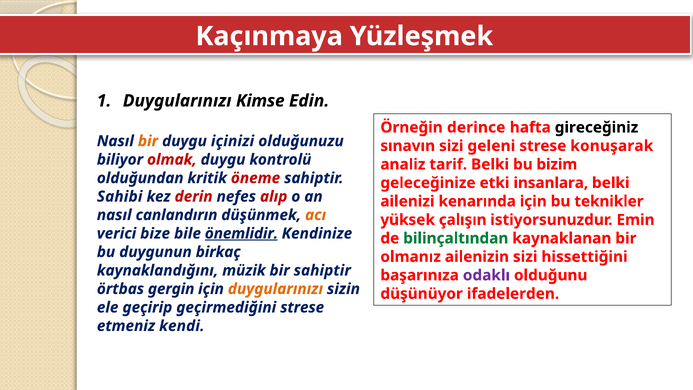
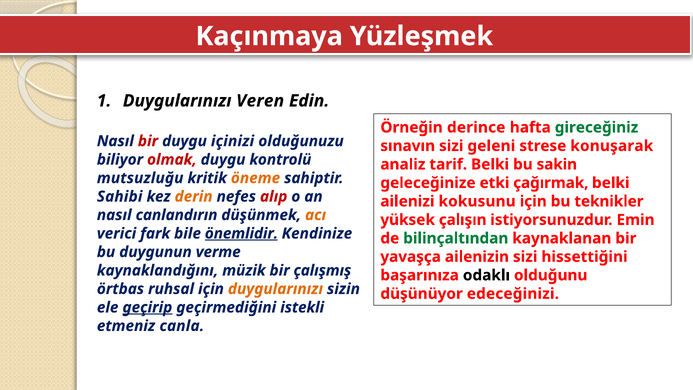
Kimse: Kimse -> Veren (260, 101)
gireceğiniz colour: black -> green (597, 127)
bir colour: orange -> red (148, 141)
bizim: bizim -> sakin (557, 164)
olduğundan: olduğundan -> mutsuzluğu (140, 178)
öneme colour: red -> orange (255, 178)
insanlara: insanlara -> çağırmak (551, 183)
derin colour: red -> orange (194, 196)
kenarında: kenarında -> kokusunu (477, 201)
bize: bize -> fark (155, 233)
birkaç: birkaç -> verme (218, 252)
olmanız: olmanız -> yavaşça (411, 257)
bir sahiptir: sahiptir -> çalışmış (322, 270)
odaklı colour: purple -> black (486, 275)
gergin: gergin -> ruhsal (171, 289)
ifadelerden: ifadelerden -> edeceğinizi (513, 294)
geçirip underline: none -> present (147, 307)
geçirmediğini strese: strese -> istekli (302, 307)
kendi: kendi -> canla (182, 326)
